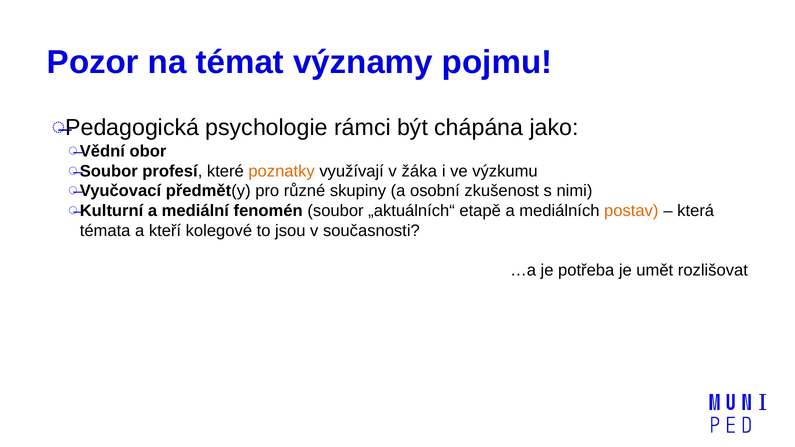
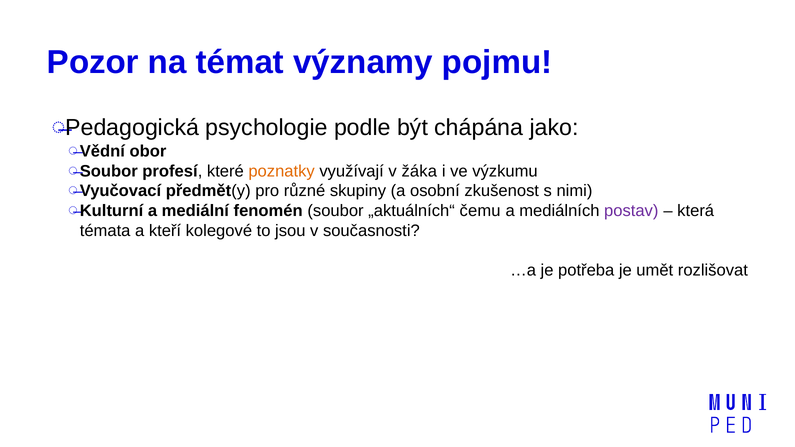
rámci: rámci -> podle (362, 128)
etapě: etapě -> čemu (480, 211)
postav colour: orange -> purple (631, 211)
